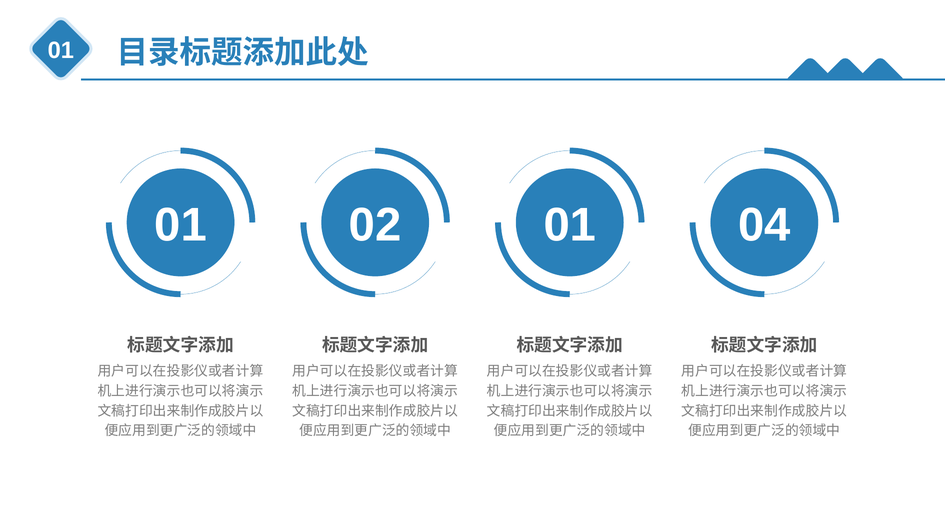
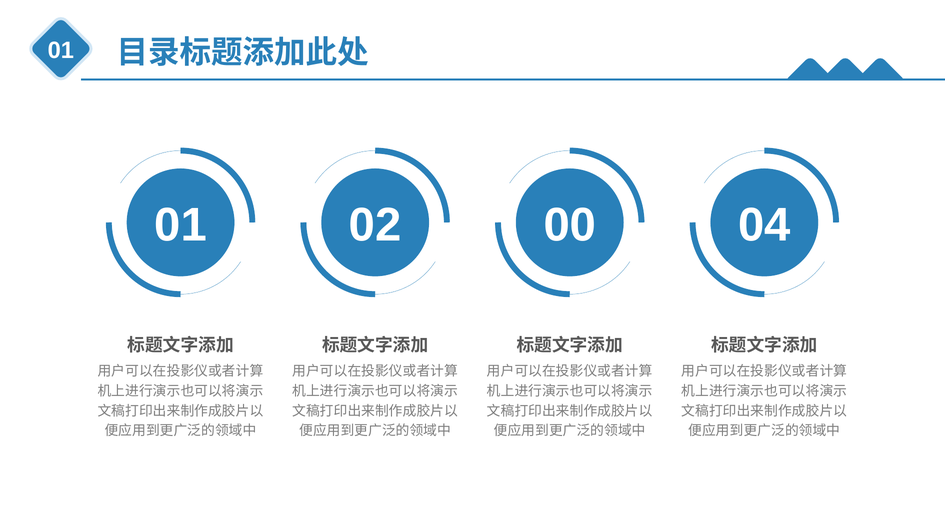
02 01: 01 -> 00 (570, 225)
